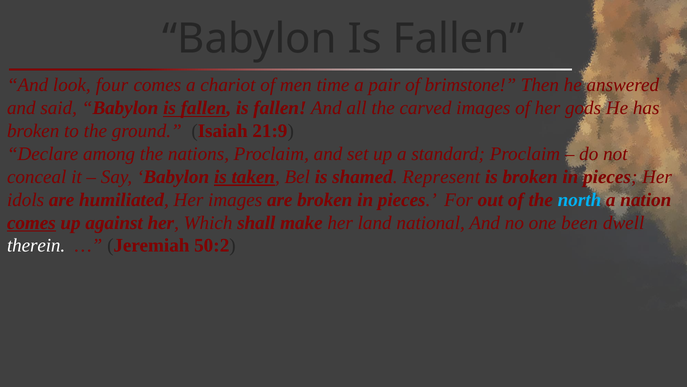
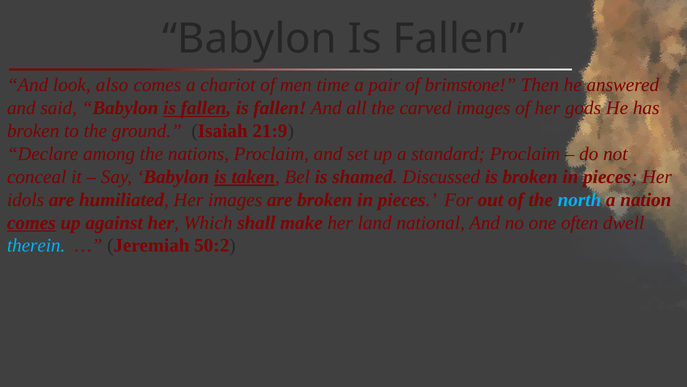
four: four -> also (112, 85)
Represent: Represent -> Discussed (441, 177)
been: been -> often (580, 222)
therein colour: white -> light blue (36, 245)
